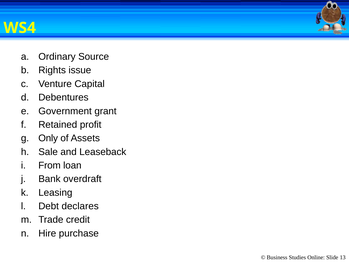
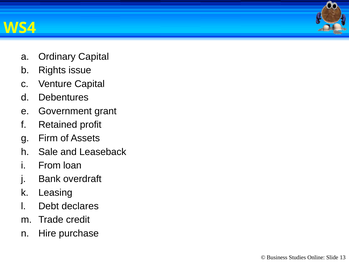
Ordinary Source: Source -> Capital (94, 57)
Only: Only -> Firm (48, 138)
